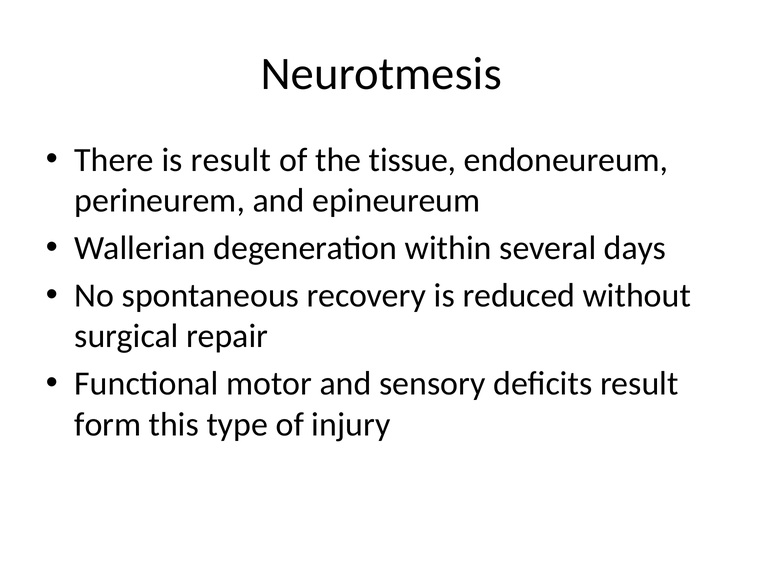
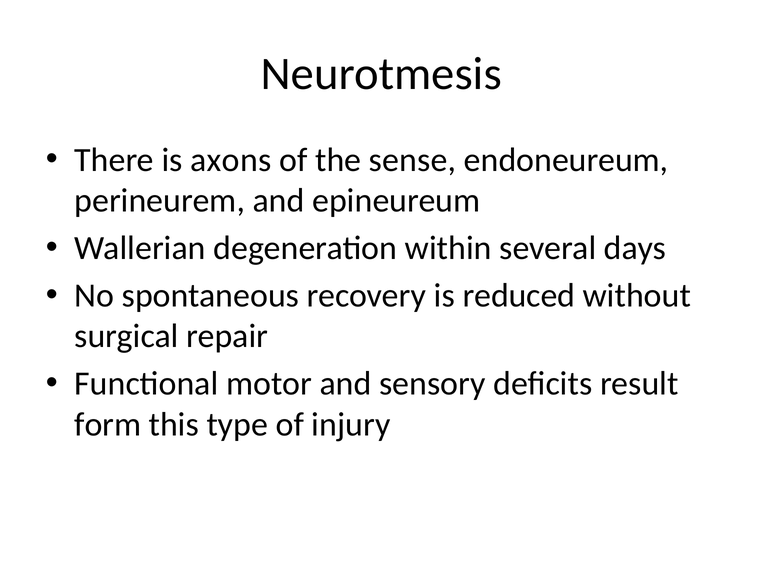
is result: result -> axons (231, 160)
tissue: tissue -> sense (413, 160)
